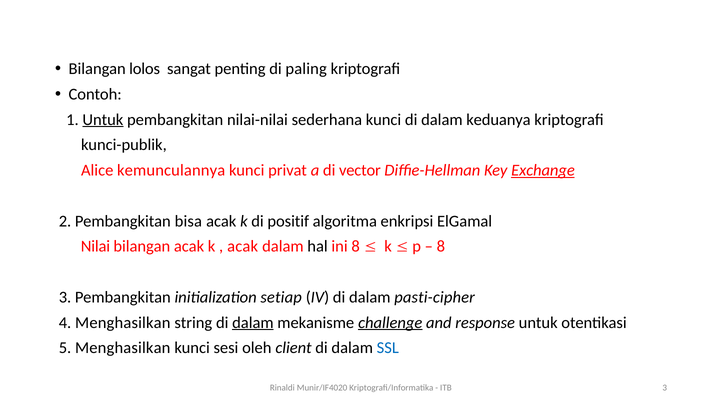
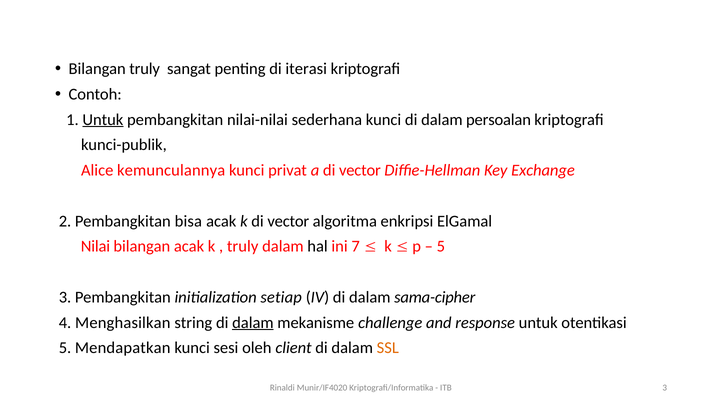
Bilangan lolos: lolos -> truly (145, 69)
paling: paling -> iterasi (306, 69)
keduanya: keduanya -> persoalan (499, 120)
Exchange underline: present -> none (543, 170)
k di positif: positif -> vector (288, 221)
acak: acak -> truly (243, 247)
ini 8: 8 -> 7 (356, 247)
8: 8 -> 5 (441, 247)
pasti-cipher: pasti-cipher -> sama-cipher (435, 297)
challenge underline: present -> none (390, 323)
5 Menghasilkan: Menghasilkan -> Mendapatkan (123, 348)
SSL colour: blue -> orange (388, 348)
